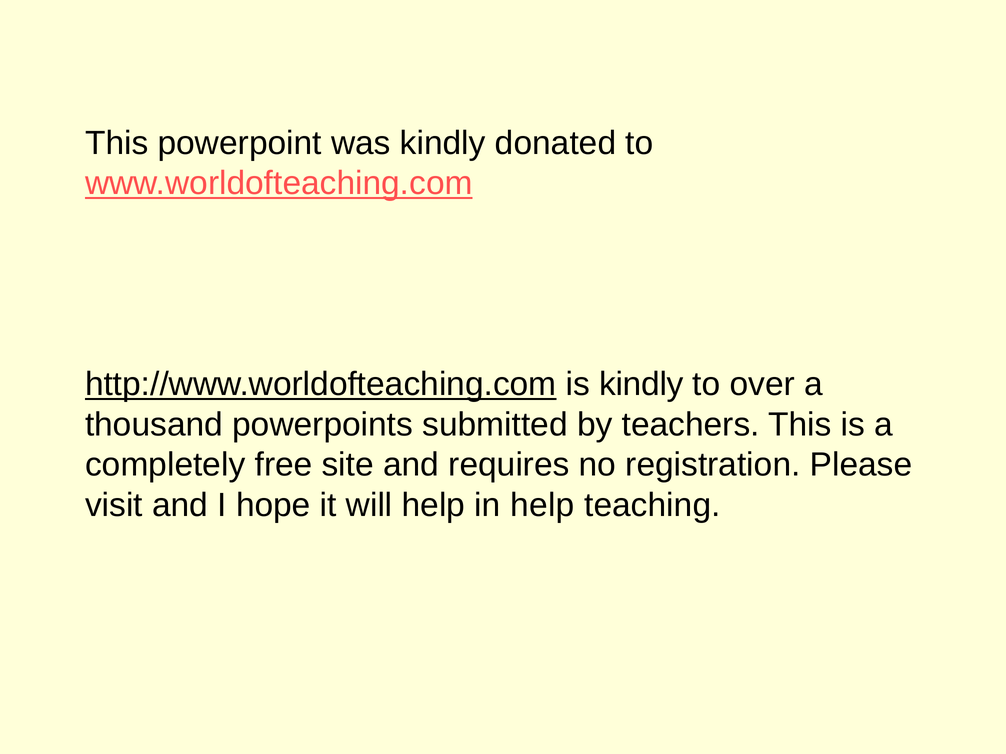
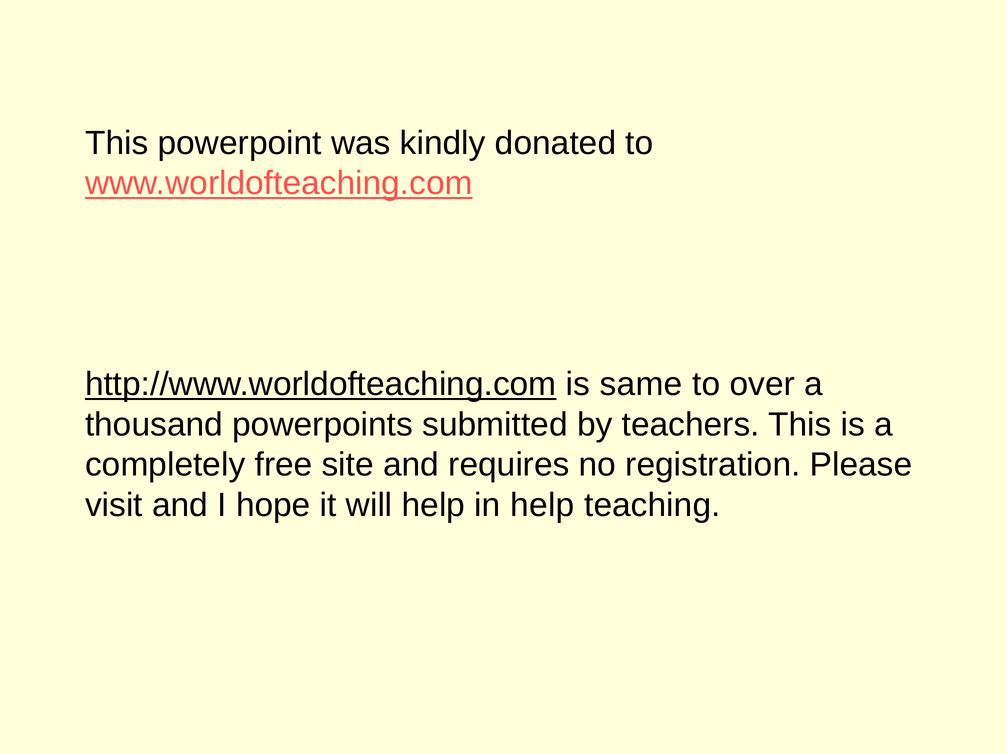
is kindly: kindly -> same (641, 385)
